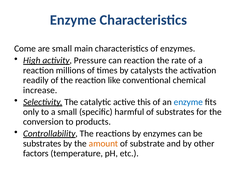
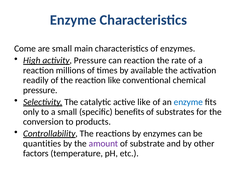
catalysts: catalysts -> available (147, 71)
increase: increase -> pressure (40, 91)
active this: this -> like (144, 102)
harmful: harmful -> benefits (129, 112)
substrates: substrates -> quantities (42, 144)
amount colour: orange -> purple (103, 144)
